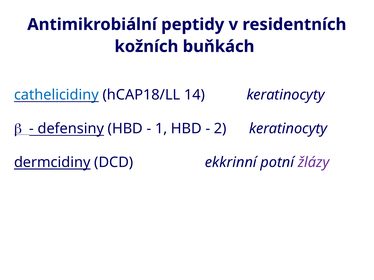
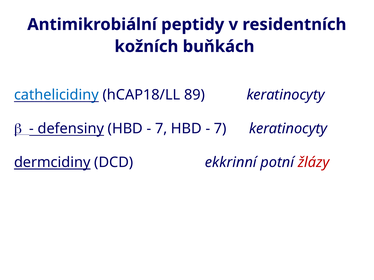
14: 14 -> 89 (195, 95)
1: 1 -> 7 (161, 129)
2: 2 -> 7 (220, 129)
žlázy colour: purple -> red (314, 163)
